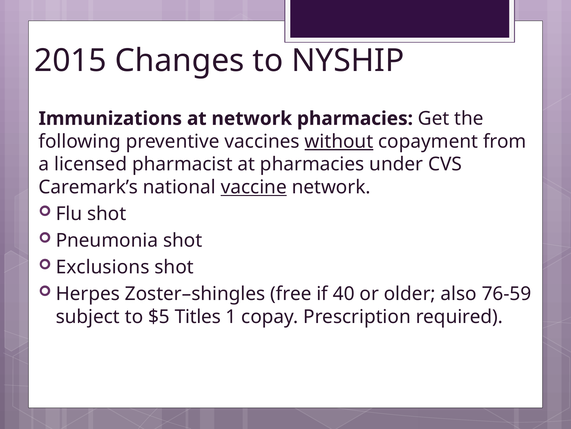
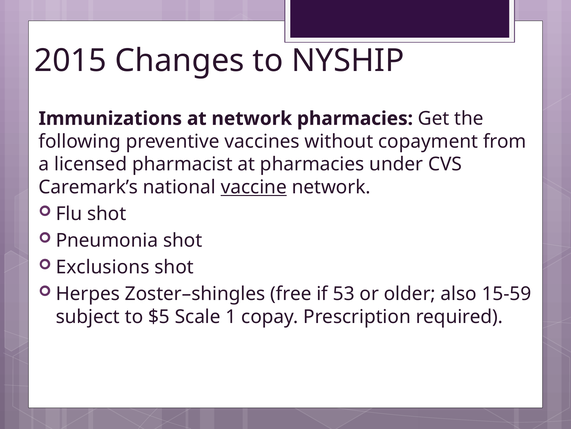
without underline: present -> none (339, 141)
40: 40 -> 53 (344, 293)
76-59: 76-59 -> 15-59 (507, 293)
Titles: Titles -> Scale (198, 316)
